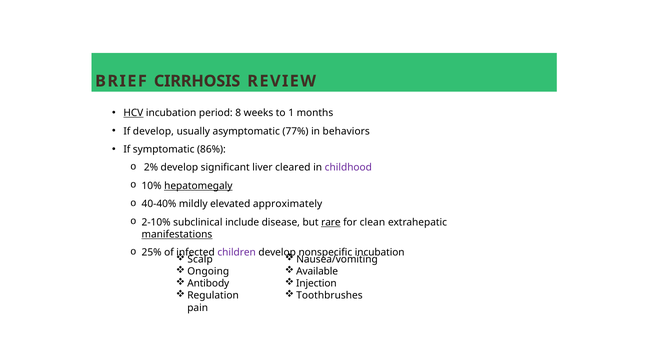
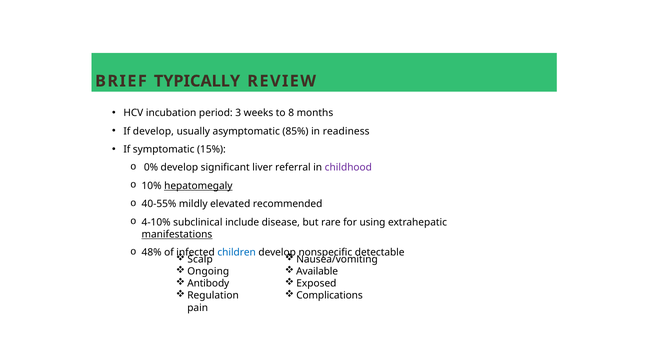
CIRRHOSIS: CIRRHOSIS -> TYPICALLY (197, 81)
HCV underline: present -> none (133, 113)
8: 8 -> 3 (238, 113)
1: 1 -> 8 (291, 113)
77%: 77% -> 85% (295, 131)
behaviors: behaviors -> readiness (346, 131)
86%: 86% -> 15% (211, 149)
2%: 2% -> 0% (151, 168)
cleared: cleared -> referral (293, 168)
40-40%: 40-40% -> 40-55% (159, 204)
approximately: approximately -> recommended (288, 204)
2-10%: 2-10% -> 4-10% (156, 222)
rare underline: present -> none (331, 222)
clean: clean -> using (372, 222)
25%: 25% -> 48% (152, 253)
children colour: purple -> blue (237, 253)
incubation: incubation -> detectable (380, 253)
Injection: Injection -> Exposed (316, 283)
Toothbrushes: Toothbrushes -> Complications (330, 296)
